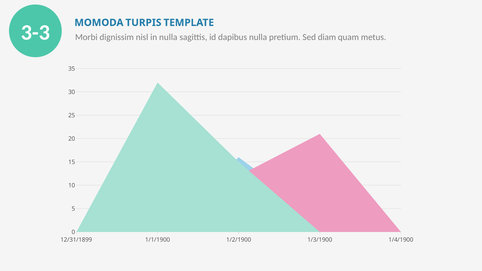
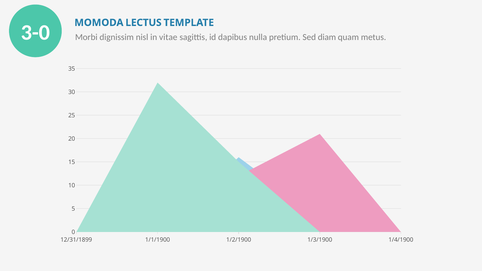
3-3: 3-3 -> 3-0 (35, 32)
TURPIS: TURPIS -> LECTUS (144, 23)
in nulla: nulla -> vitae (168, 37)
